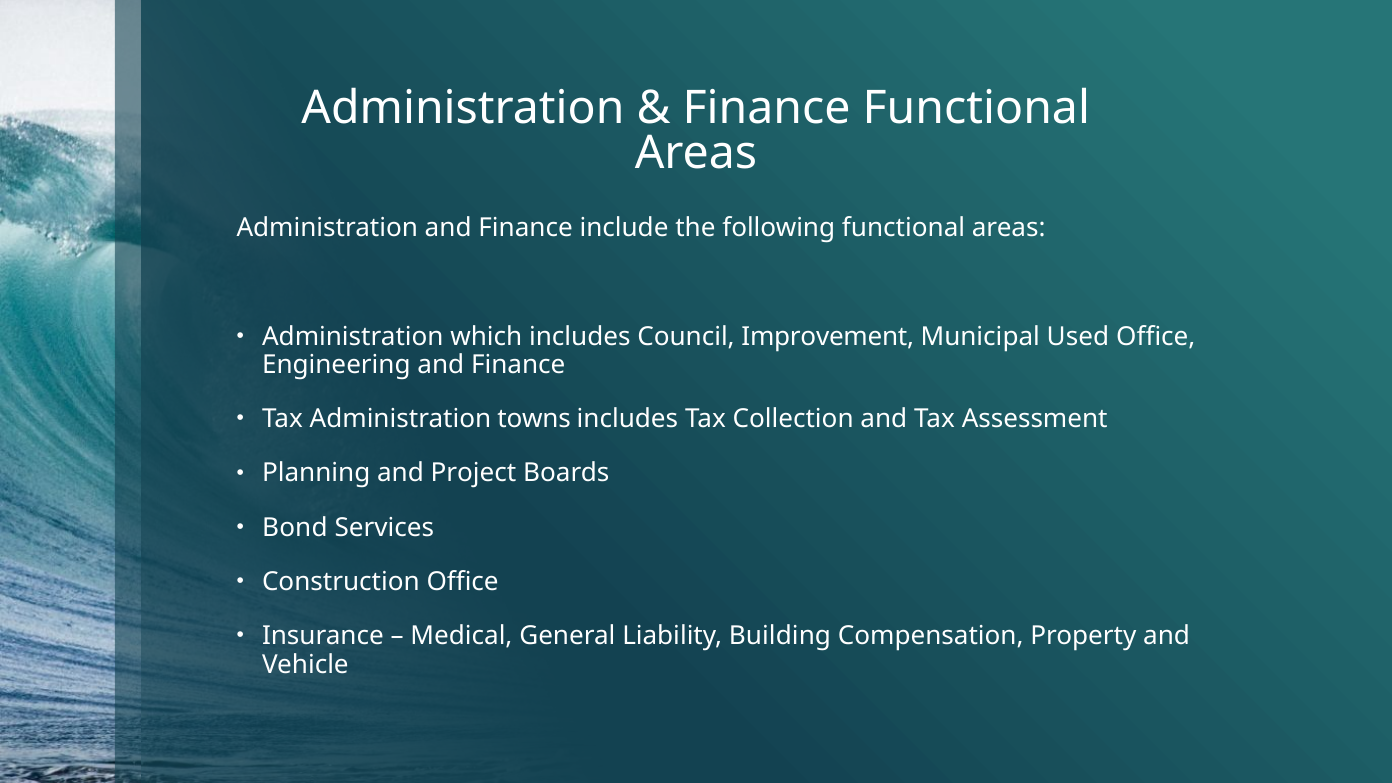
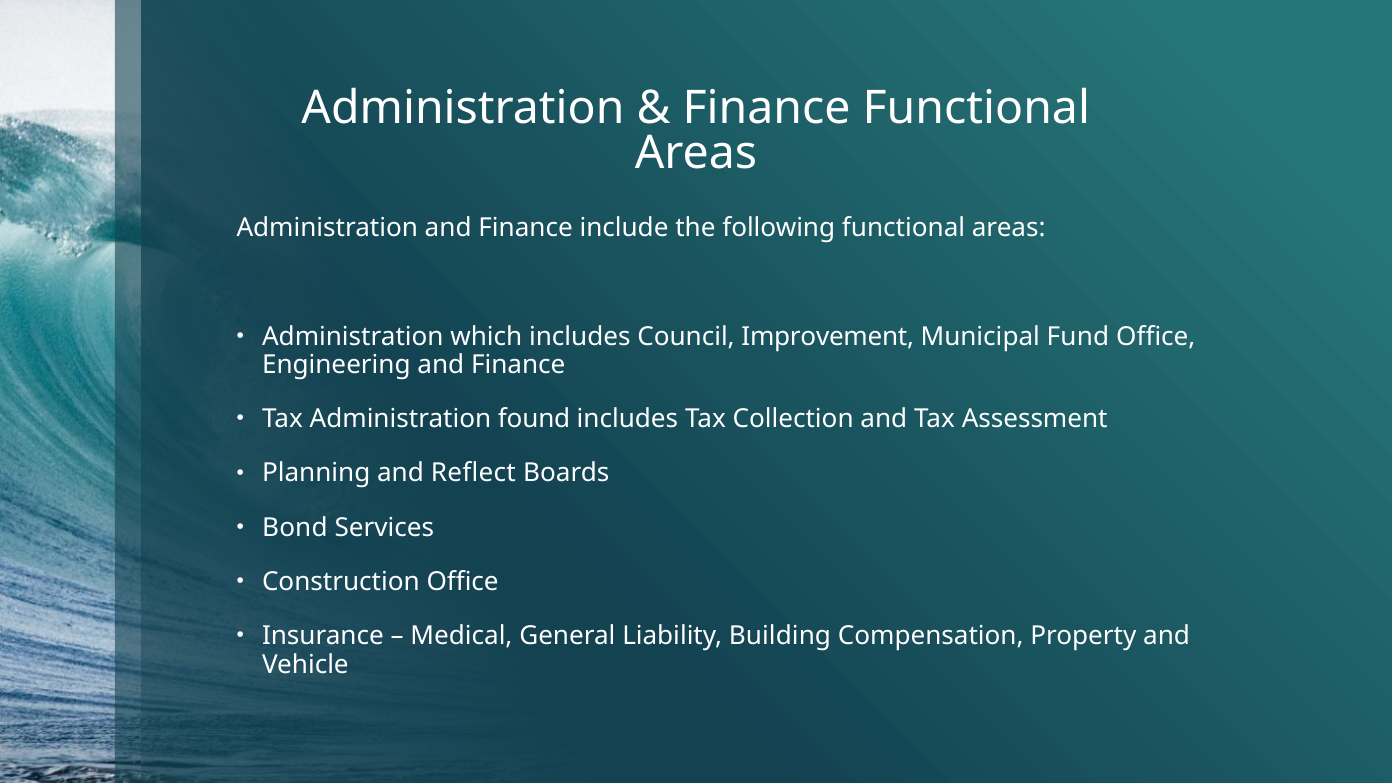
Used: Used -> Fund (1078, 337)
towns: towns -> found (534, 419)
Project: Project -> Reflect (473, 473)
